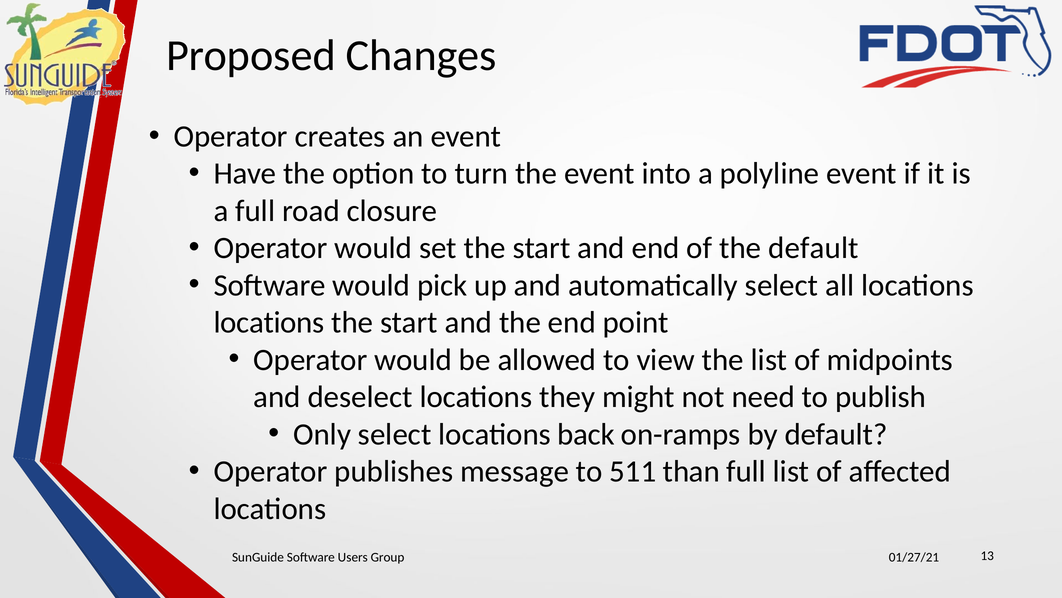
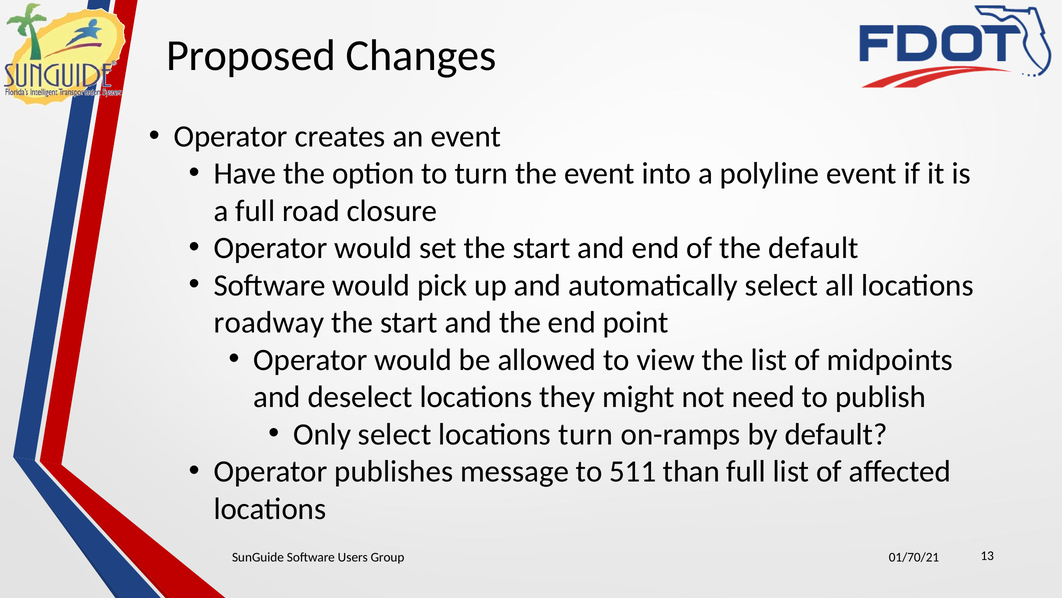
locations: locations -> roadway (269, 322)
locations back: back -> turn (586, 434)
01/27/21: 01/27/21 -> 01/70/21 (914, 557)
